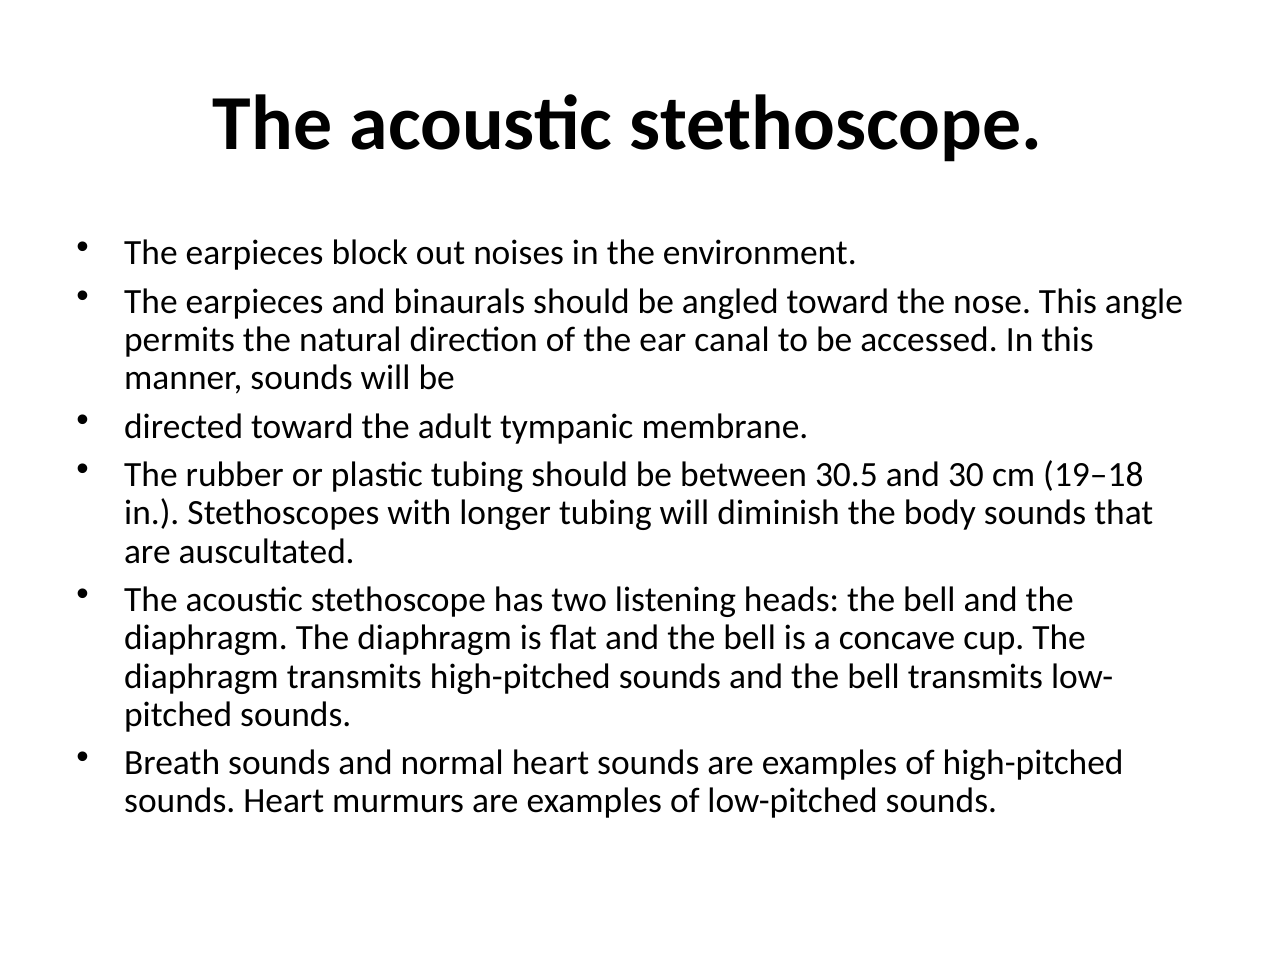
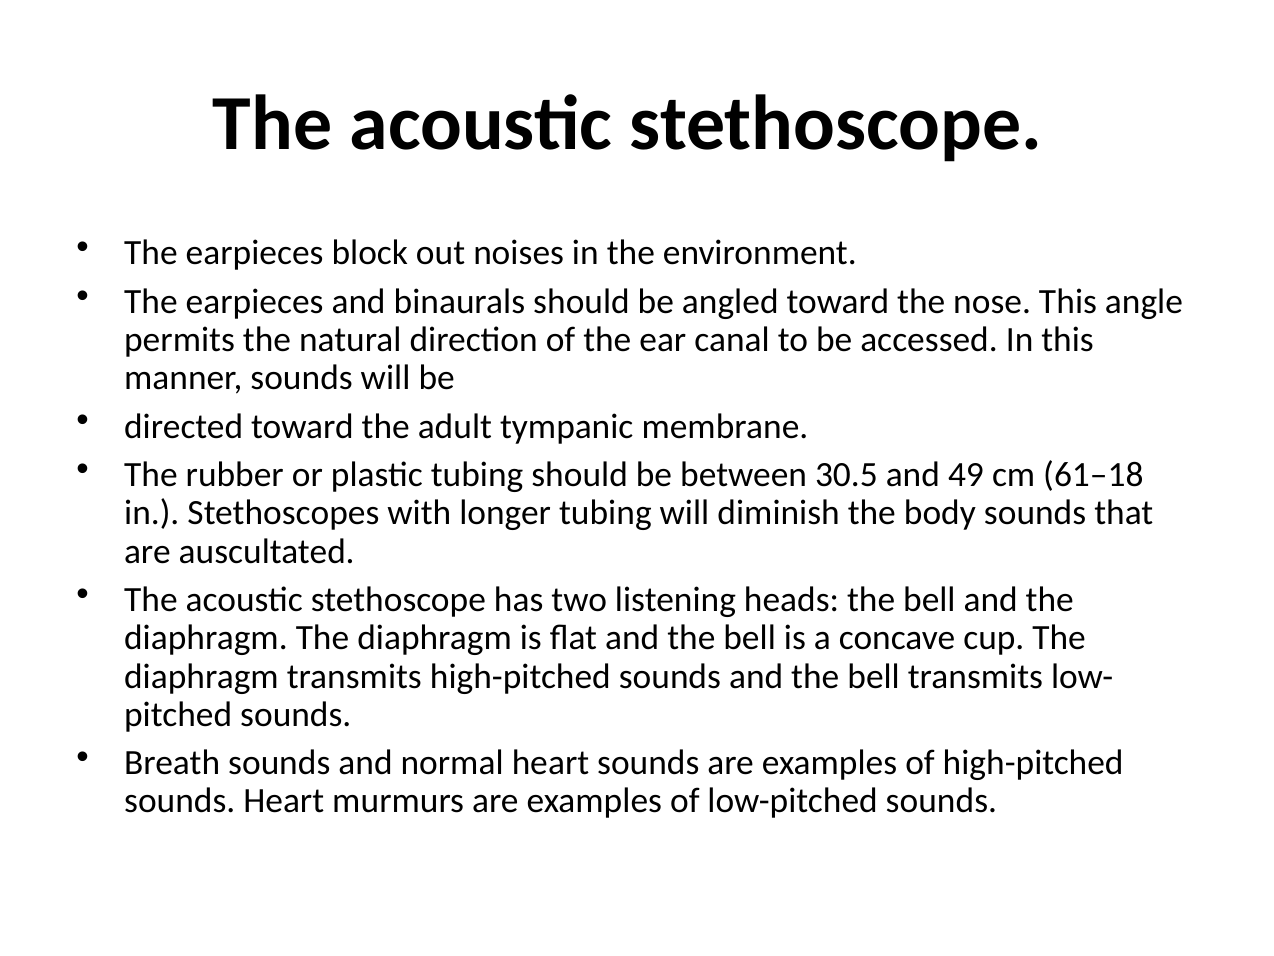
30: 30 -> 49 (966, 475)
19–18: 19–18 -> 61–18 (1093, 475)
